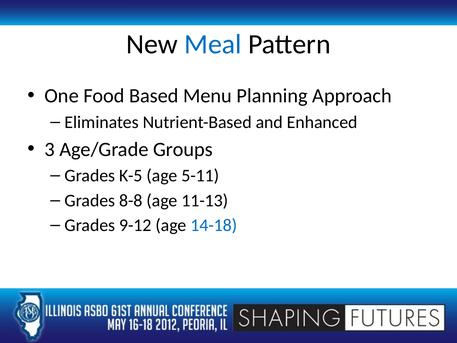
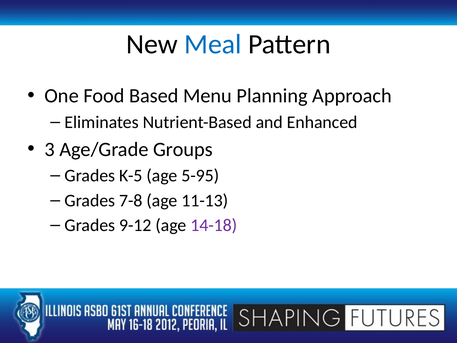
5-11: 5-11 -> 5-95 (200, 175)
8-8: 8-8 -> 7-8 (131, 200)
14-18 colour: blue -> purple (214, 225)
